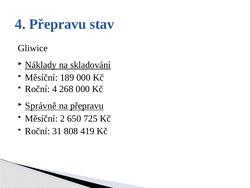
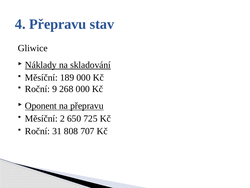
Roční 4: 4 -> 9 (55, 89)
Správně: Správně -> Oponent (41, 106)
419: 419 -> 707 (87, 131)
